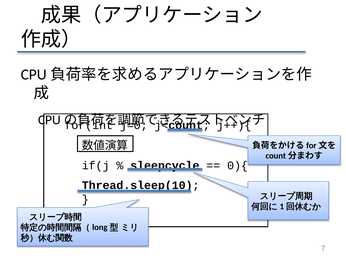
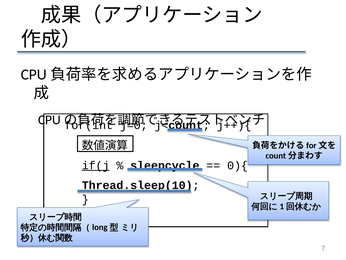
if(j underline: none -> present (96, 165)
